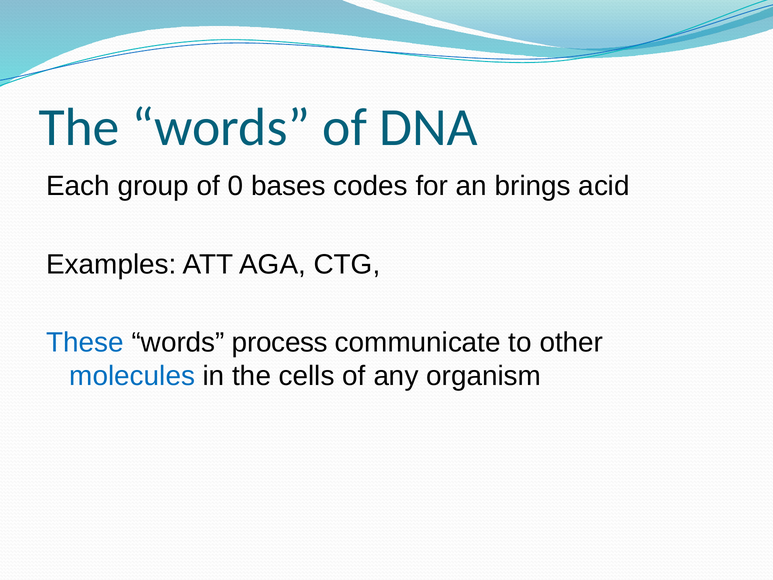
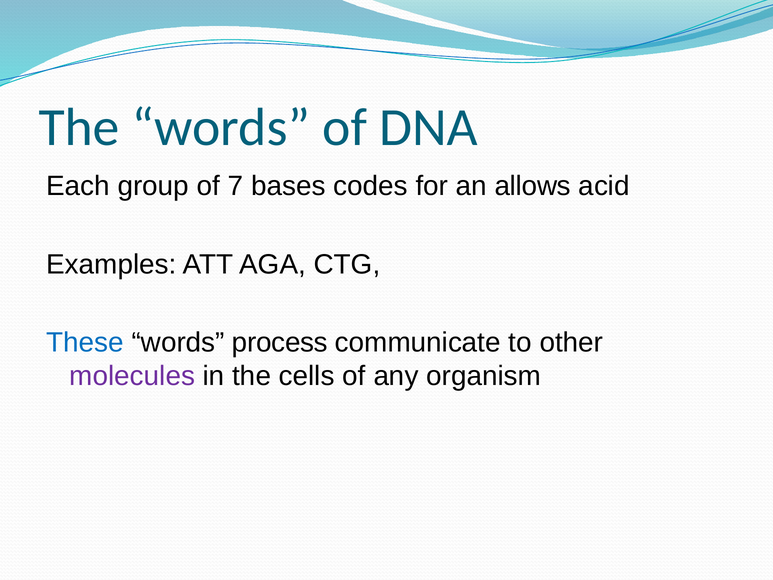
0: 0 -> 7 (235, 186)
brings: brings -> allows (533, 186)
molecules colour: blue -> purple (132, 376)
